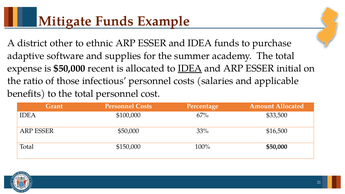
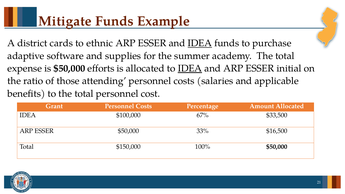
other: other -> cards (61, 43)
IDEA underline: none -> present (200, 43)
recent: recent -> efforts (101, 68)
infectious: infectious -> attending (104, 81)
